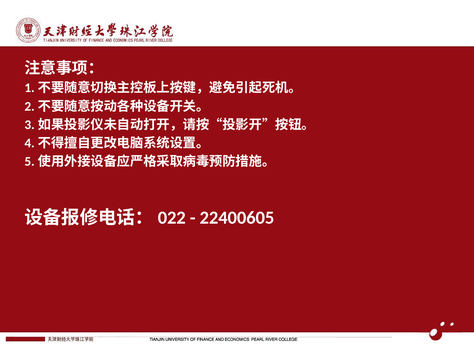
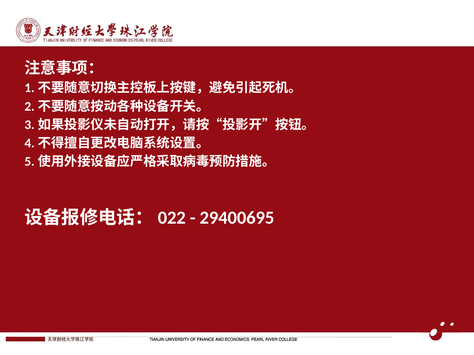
22400605: 22400605 -> 29400695 (237, 218)
